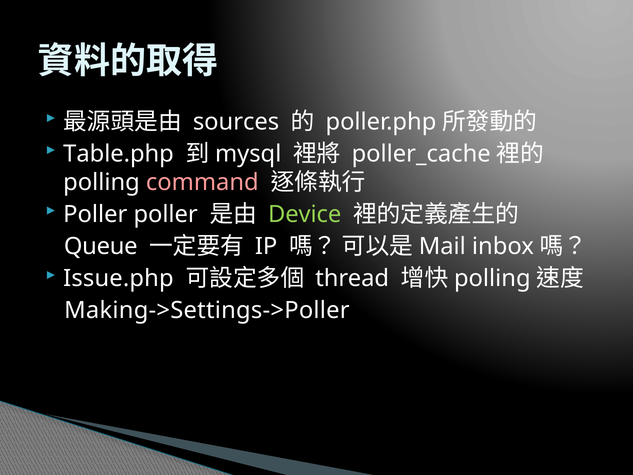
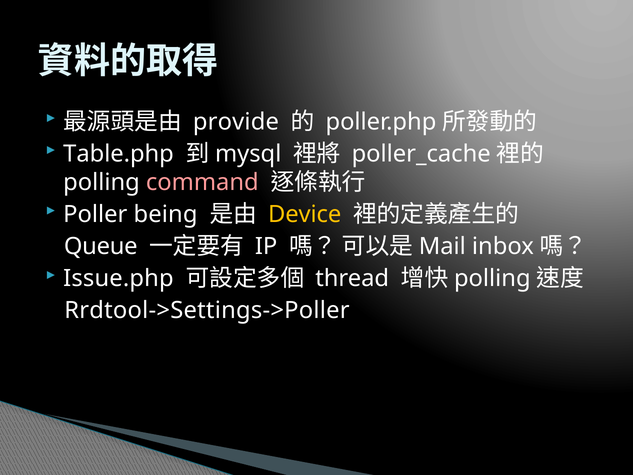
sources: sources -> provide (236, 122)
Poller poller: poller -> being (166, 214)
Device colour: light green -> yellow (305, 214)
Making->Settings->Poller: Making->Settings->Poller -> Rrdtool->Settings->Poller (207, 310)
